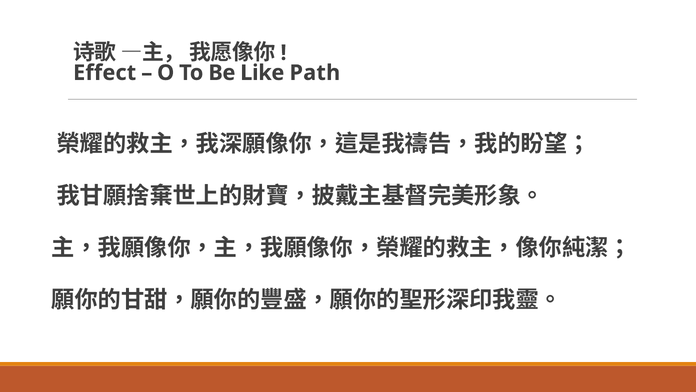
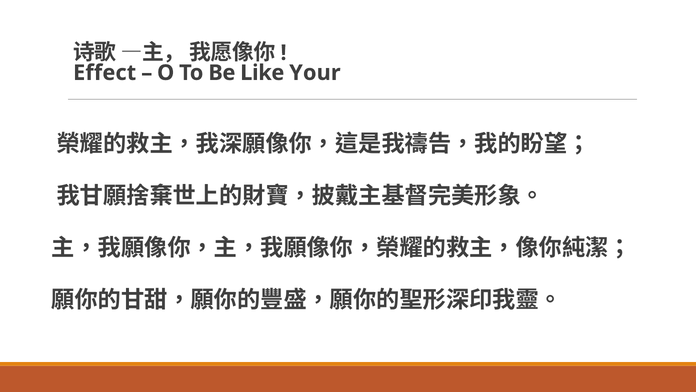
Path: Path -> Your (315, 73)
